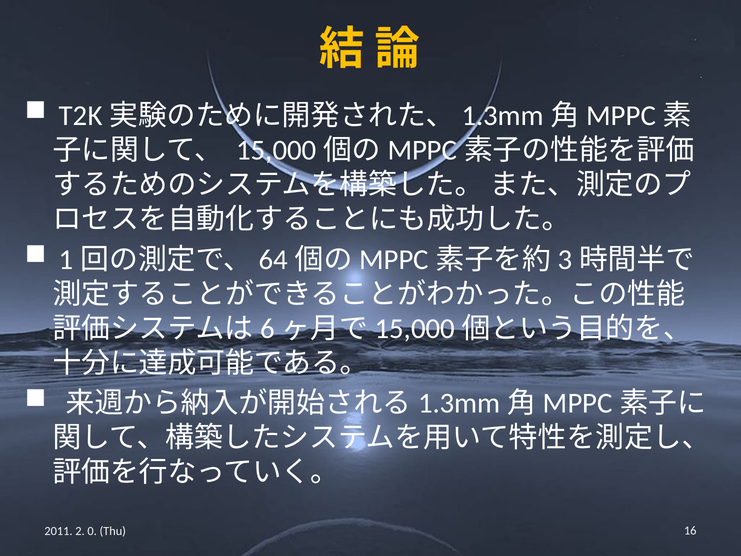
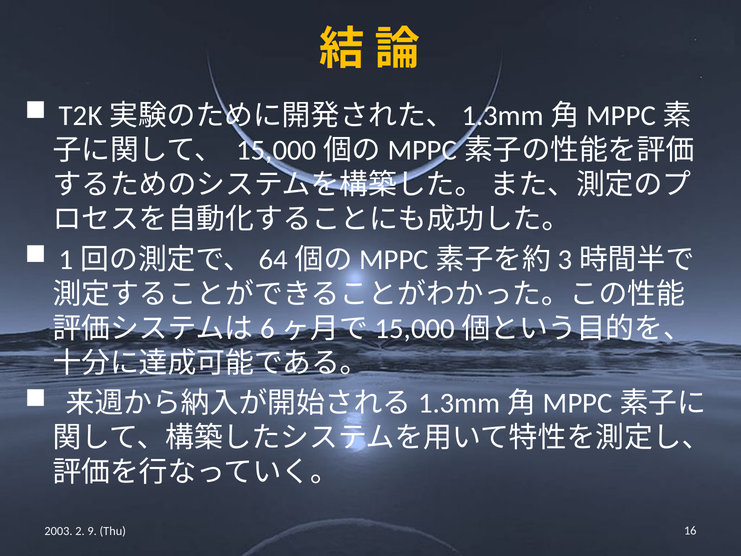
2011: 2011 -> 2003 (58, 531)
0: 0 -> 9 (92, 531)
